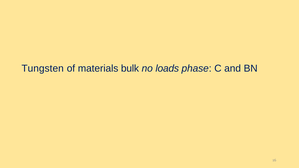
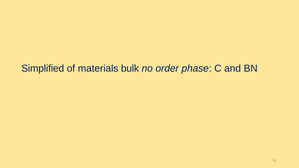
Tungsten: Tungsten -> Simplified (43, 68)
loads: loads -> order (167, 68)
